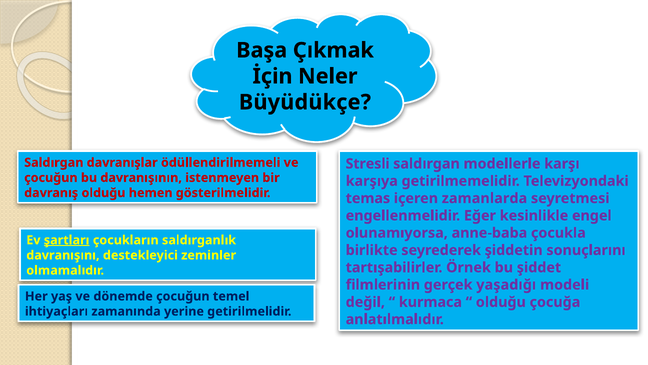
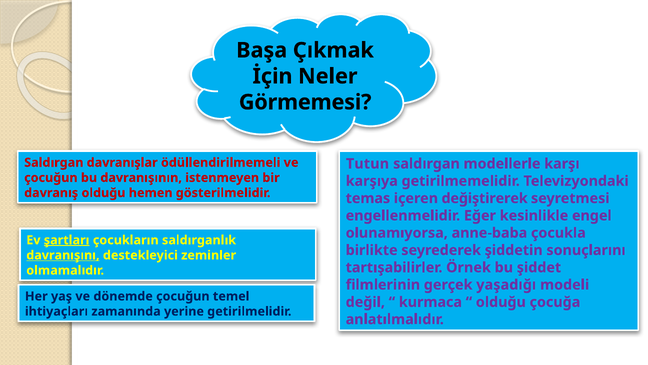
Büyüdükçe: Büyüdükçe -> Görmemesi (305, 102)
Stresli: Stresli -> Tutun (367, 164)
zamanlarda: zamanlarda -> değiştirerek (485, 198)
davranışını underline: none -> present (63, 255)
